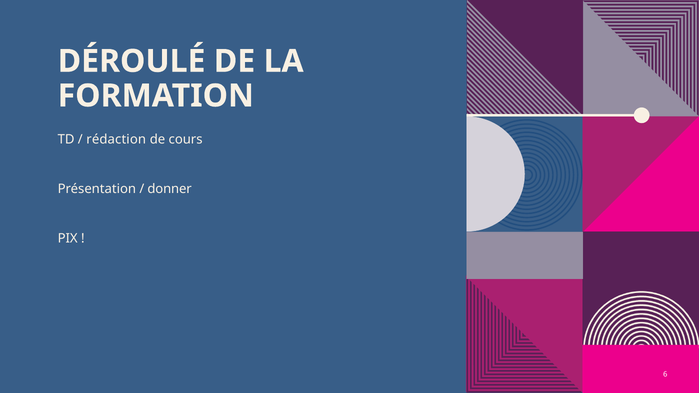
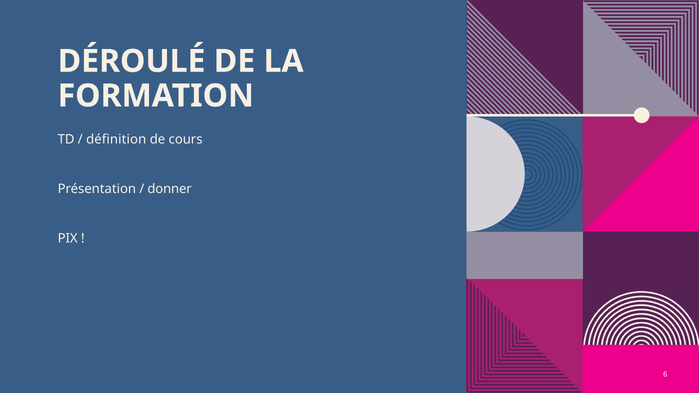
rédaction: rédaction -> définition (116, 140)
